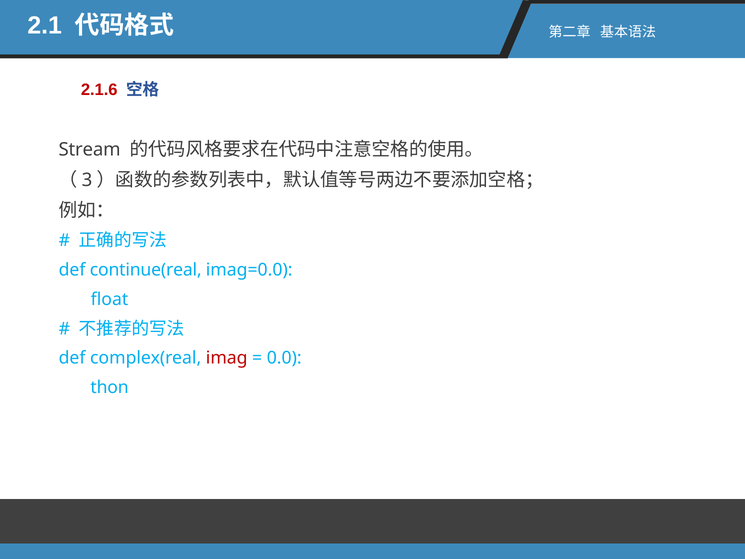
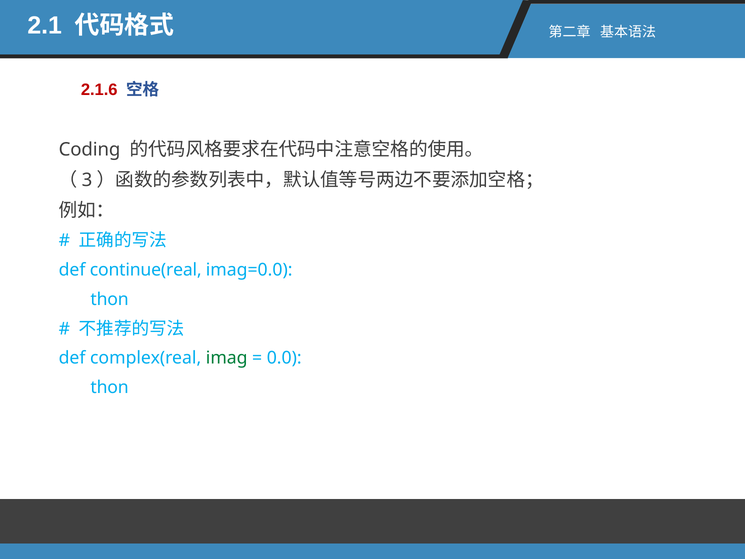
Stream: Stream -> Coding (90, 150)
float: float -> thon (110, 299)
imag colour: red -> green (227, 358)
